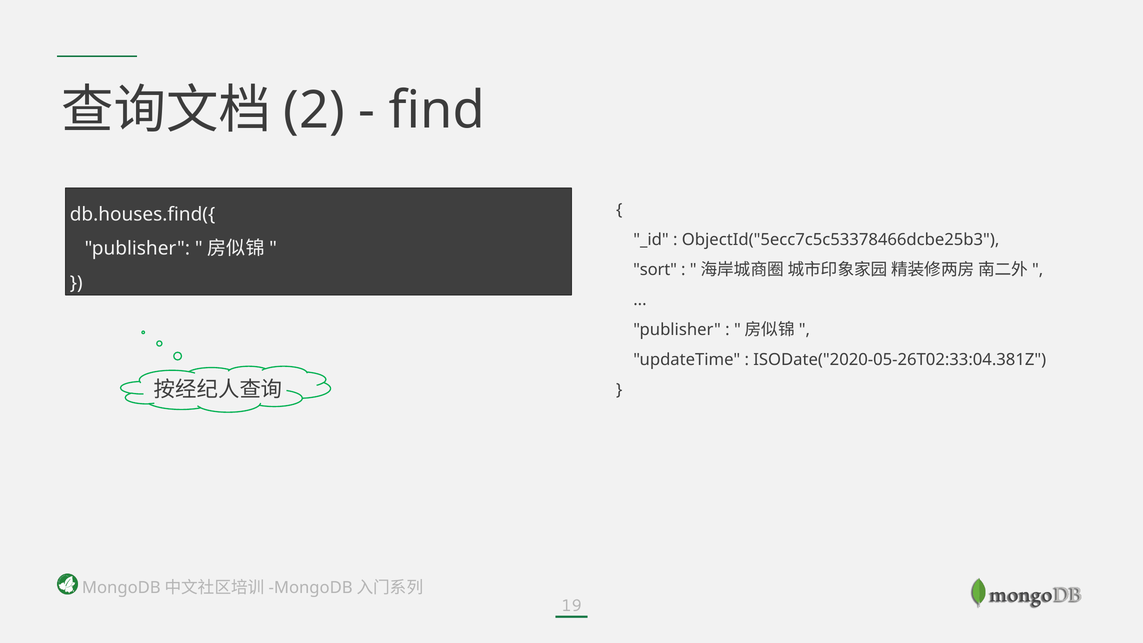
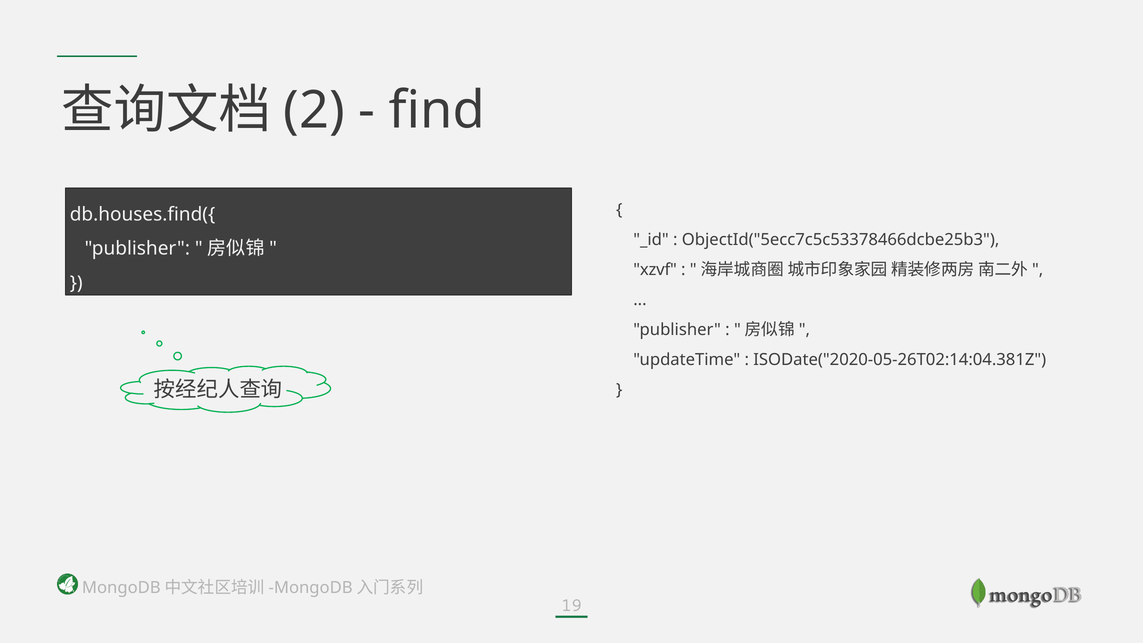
sort: sort -> xzvf (655, 270)
ISODate("2020-05-26T02:33:04.381Z: ISODate("2020-05-26T02:33:04.381Z -> ISODate("2020-05-26T02:14:04.381Z (900, 360)
